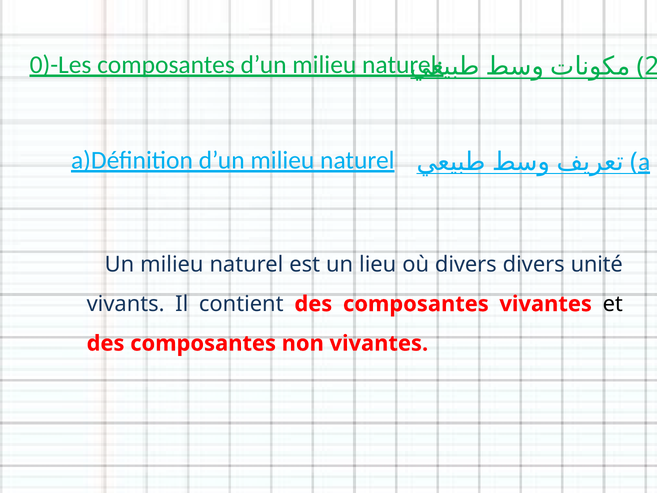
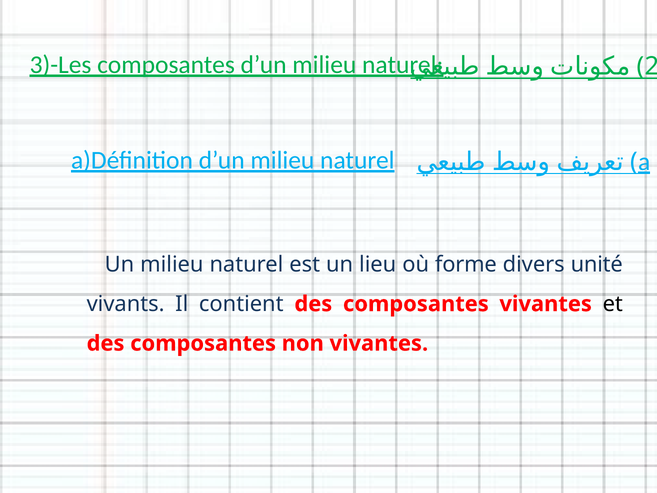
0)-Les: 0)-Les -> 3)-Les (61, 65)
où divers: divers -> forme (466, 264)
